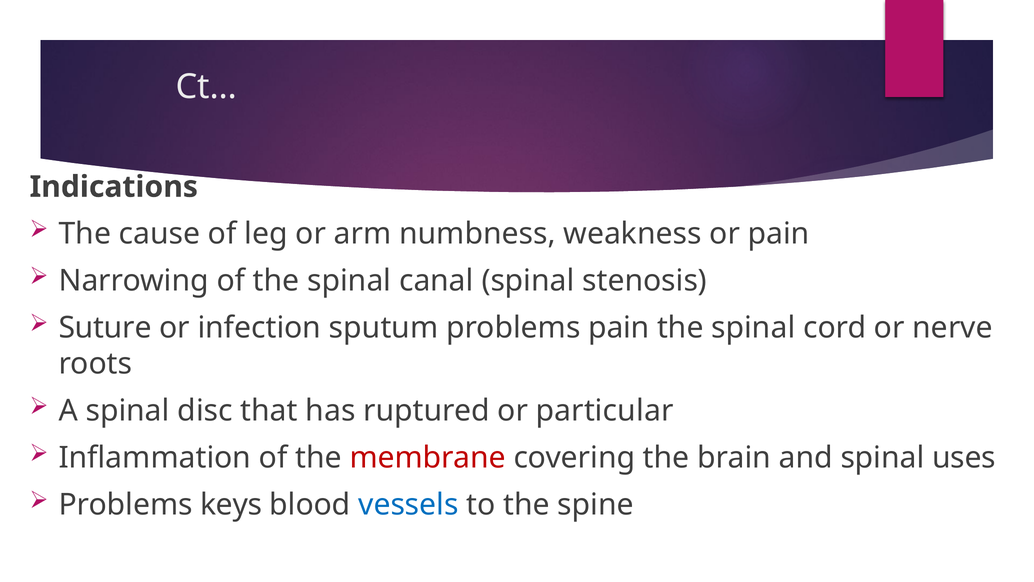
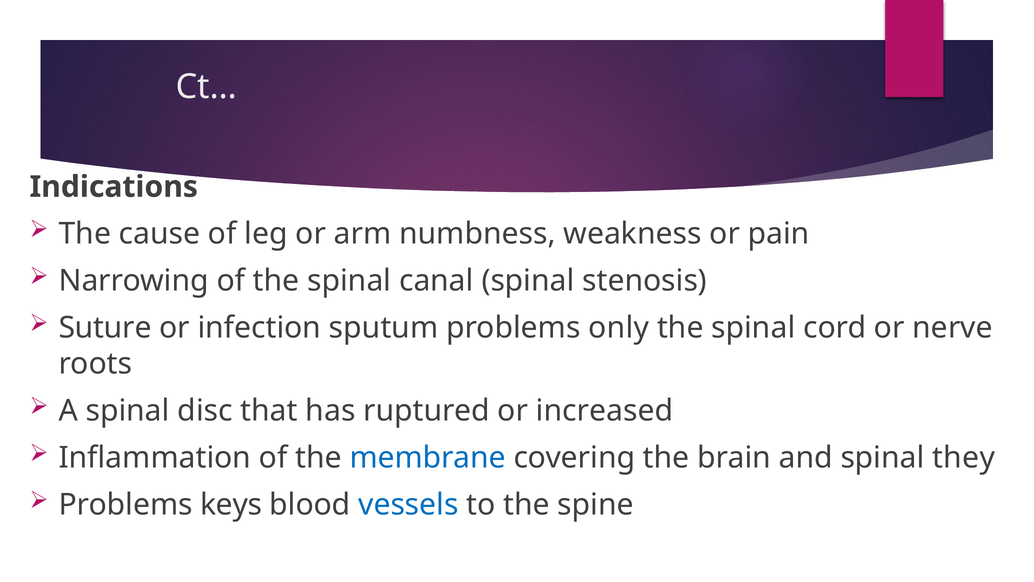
problems pain: pain -> only (619, 327)
particular: particular -> increased (605, 410)
membrane colour: red -> blue (428, 457)
uses: uses -> they (964, 457)
